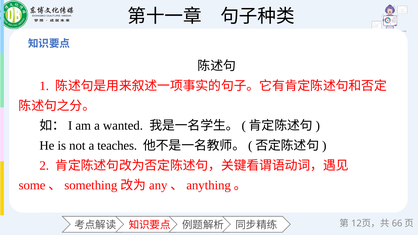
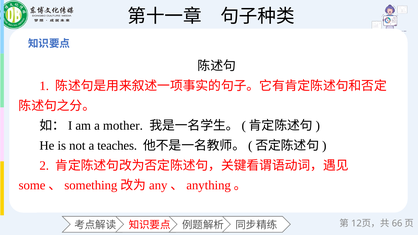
wanted: wanted -> mother (123, 126)
